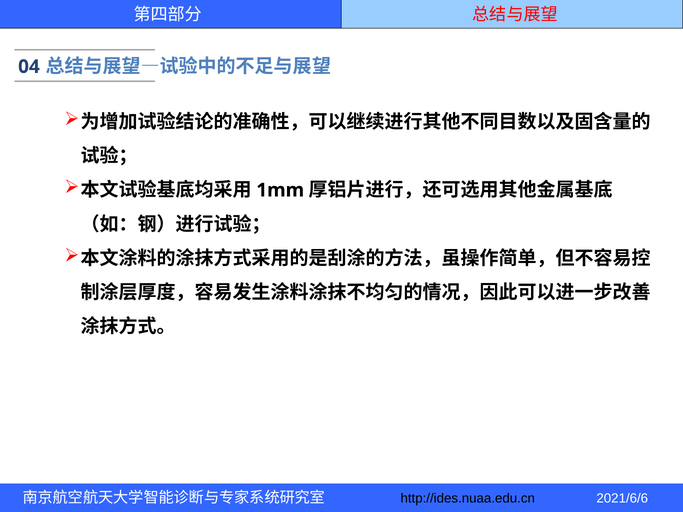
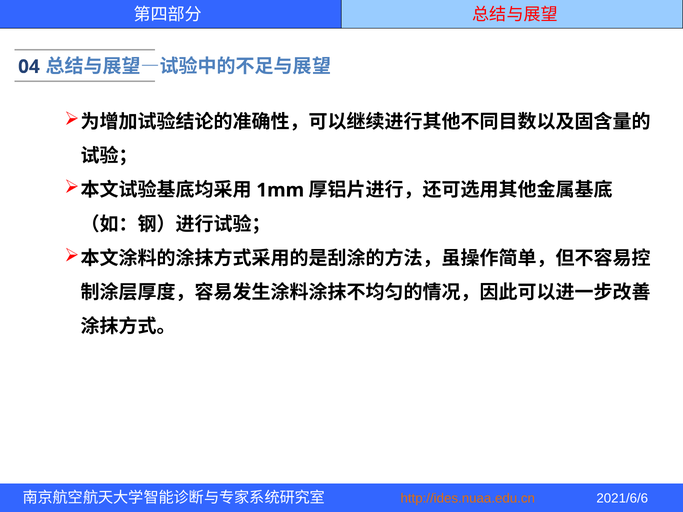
http://ides.nuaa.edu.cn colour: black -> orange (468, 499)
